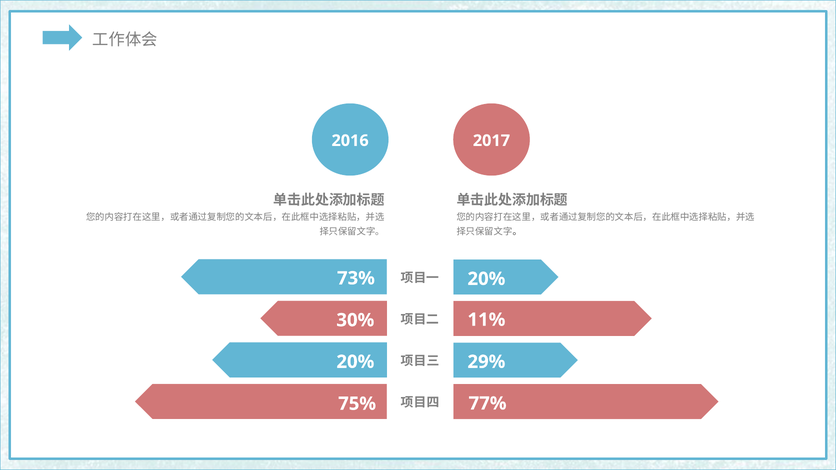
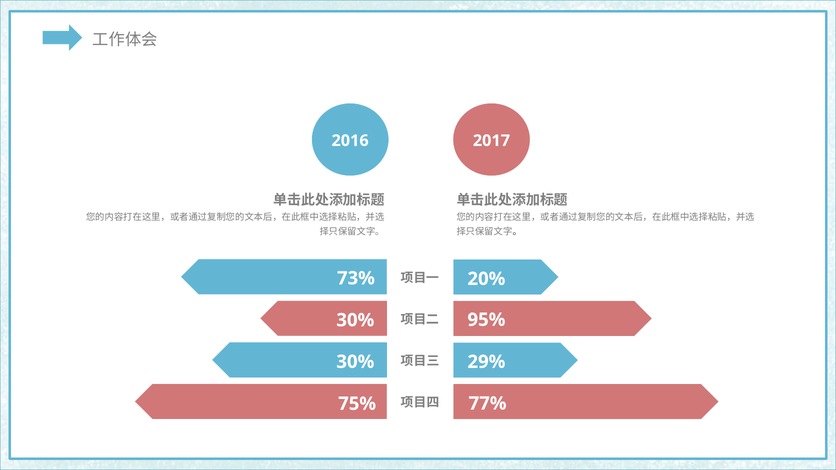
11%: 11% -> 95% (486, 320)
20%: 20% -> 30% (355, 362)
